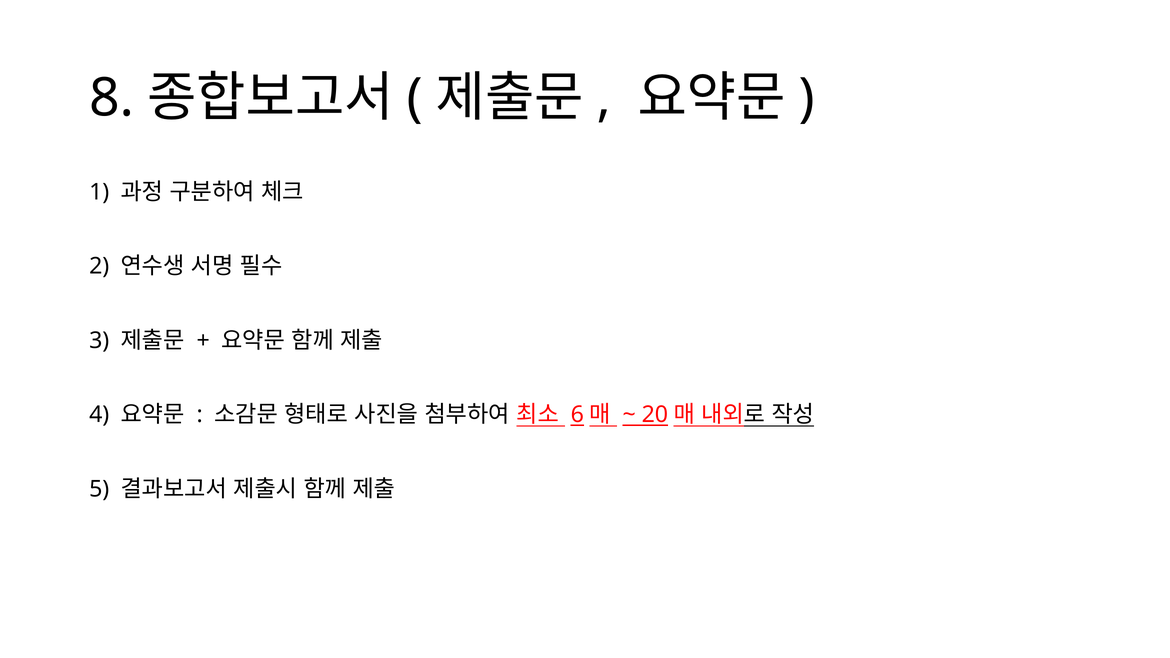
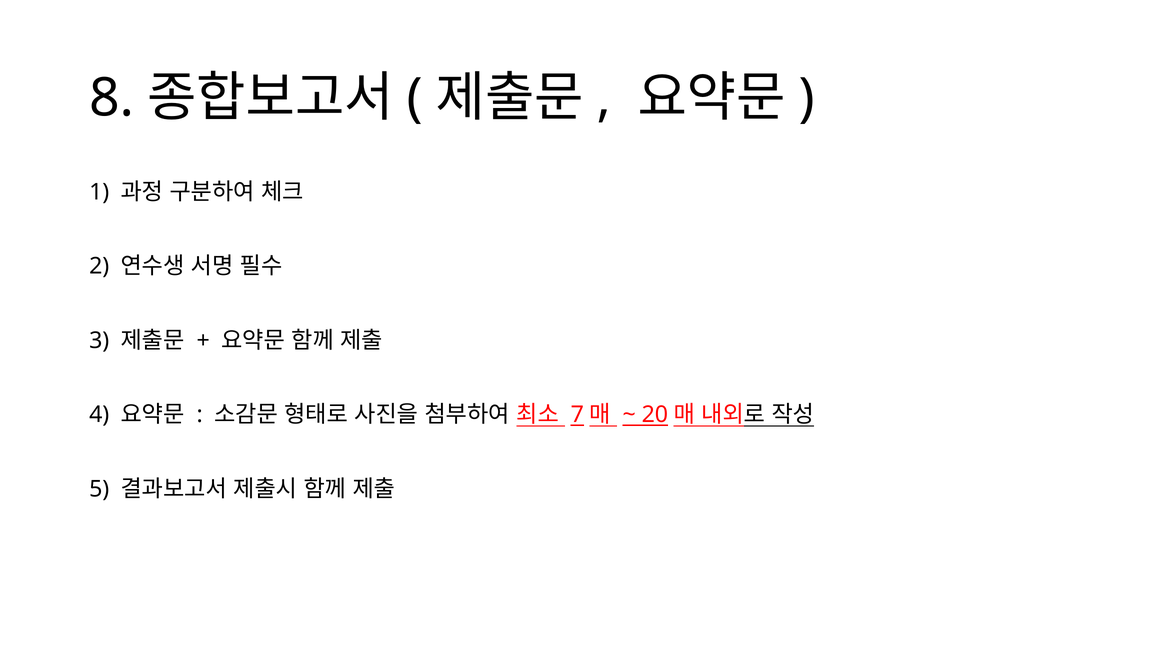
6: 6 -> 7 (577, 415)
